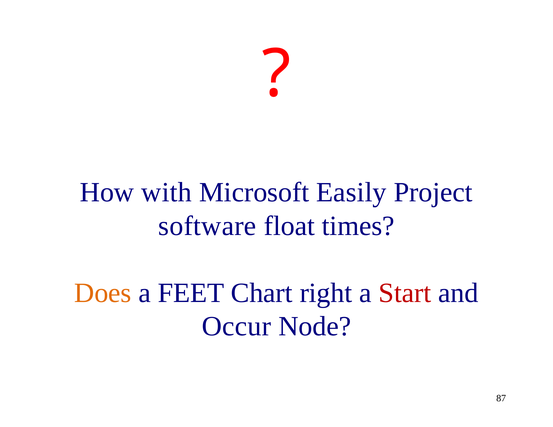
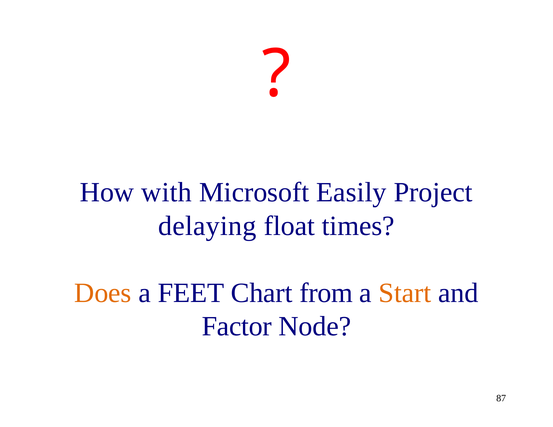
software: software -> delaying (207, 226)
right: right -> from (326, 293)
Start colour: red -> orange (405, 293)
Occur: Occur -> Factor (237, 327)
